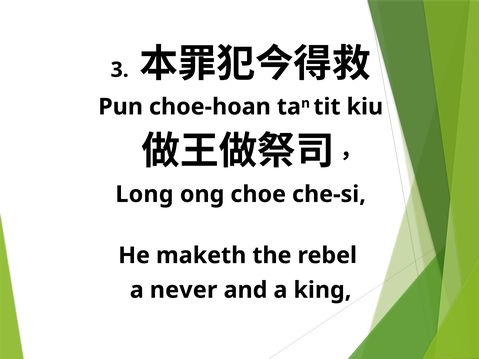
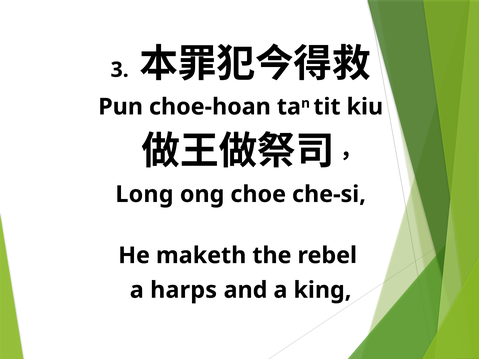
never: never -> harps (184, 290)
